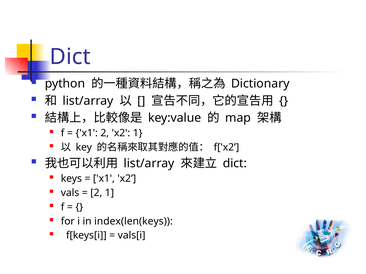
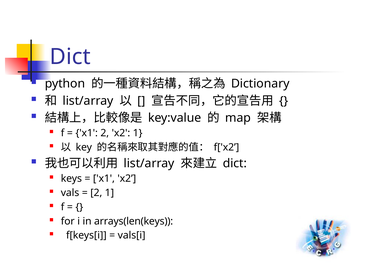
index(len(keys: index(len(keys -> arrays(len(keys (134, 222)
